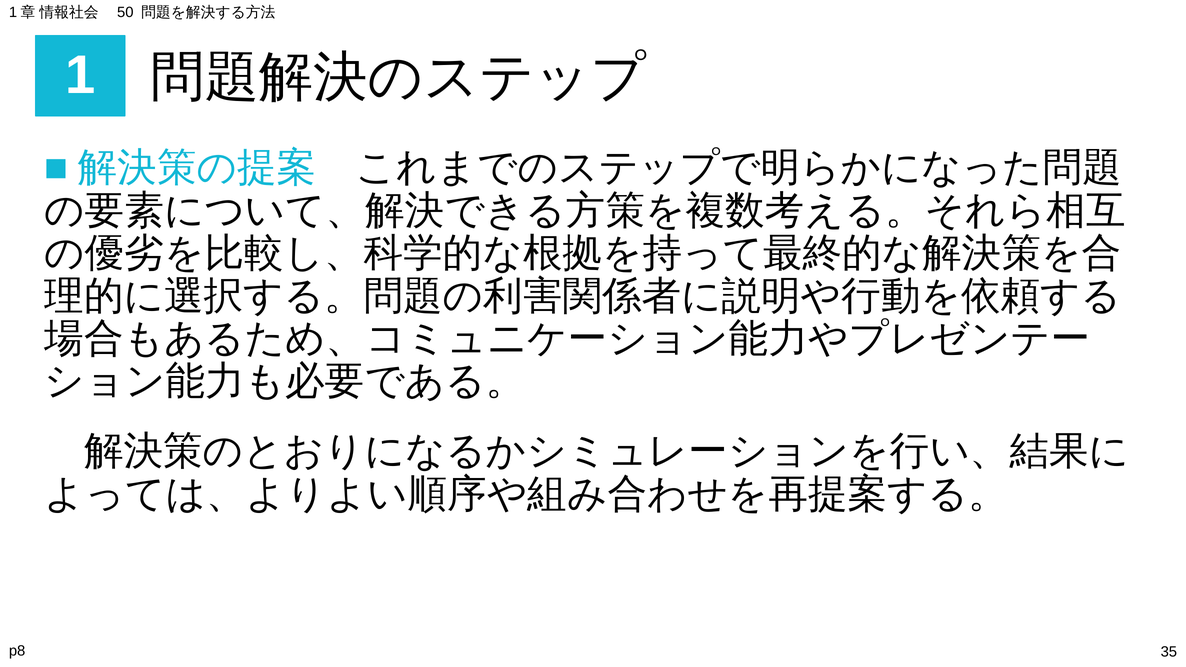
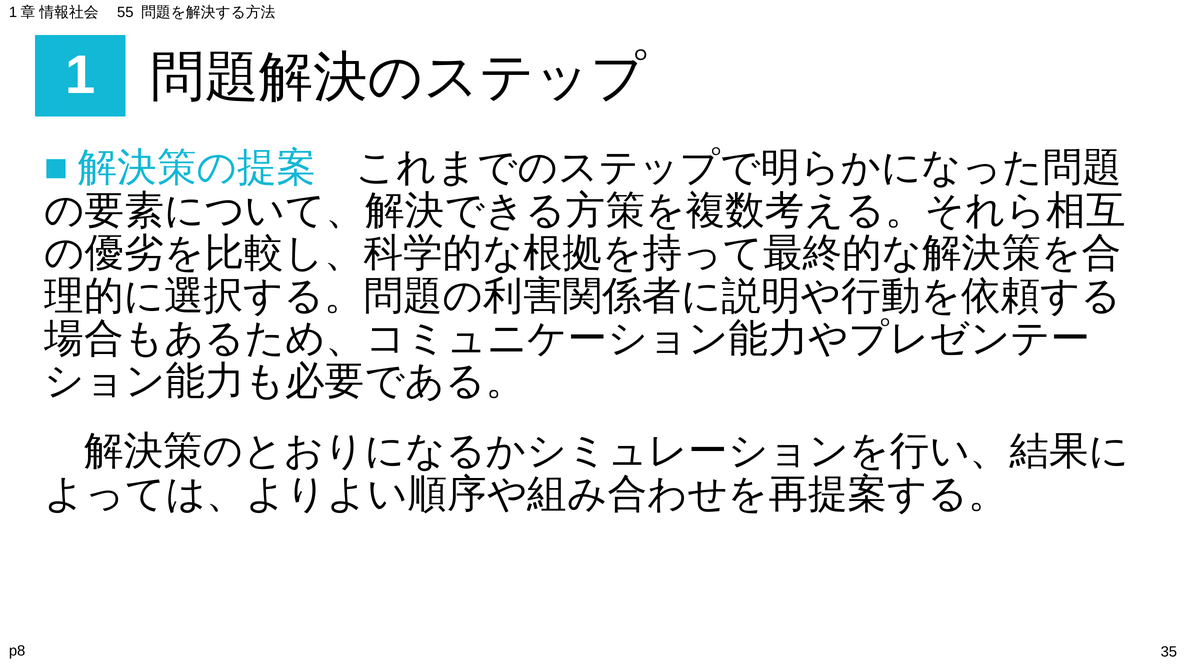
50: 50 -> 55 (125, 12)
